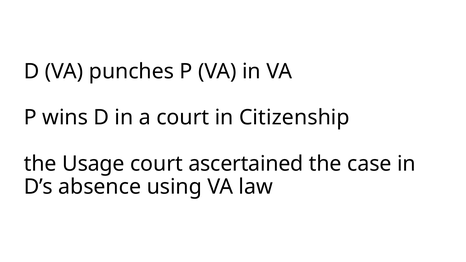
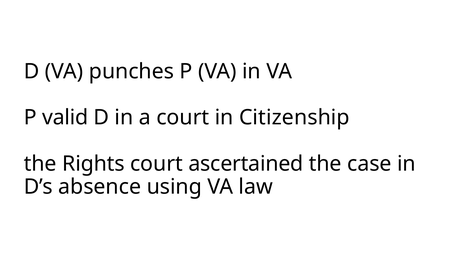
wins: wins -> valid (65, 118)
Usage: Usage -> Rights (93, 164)
